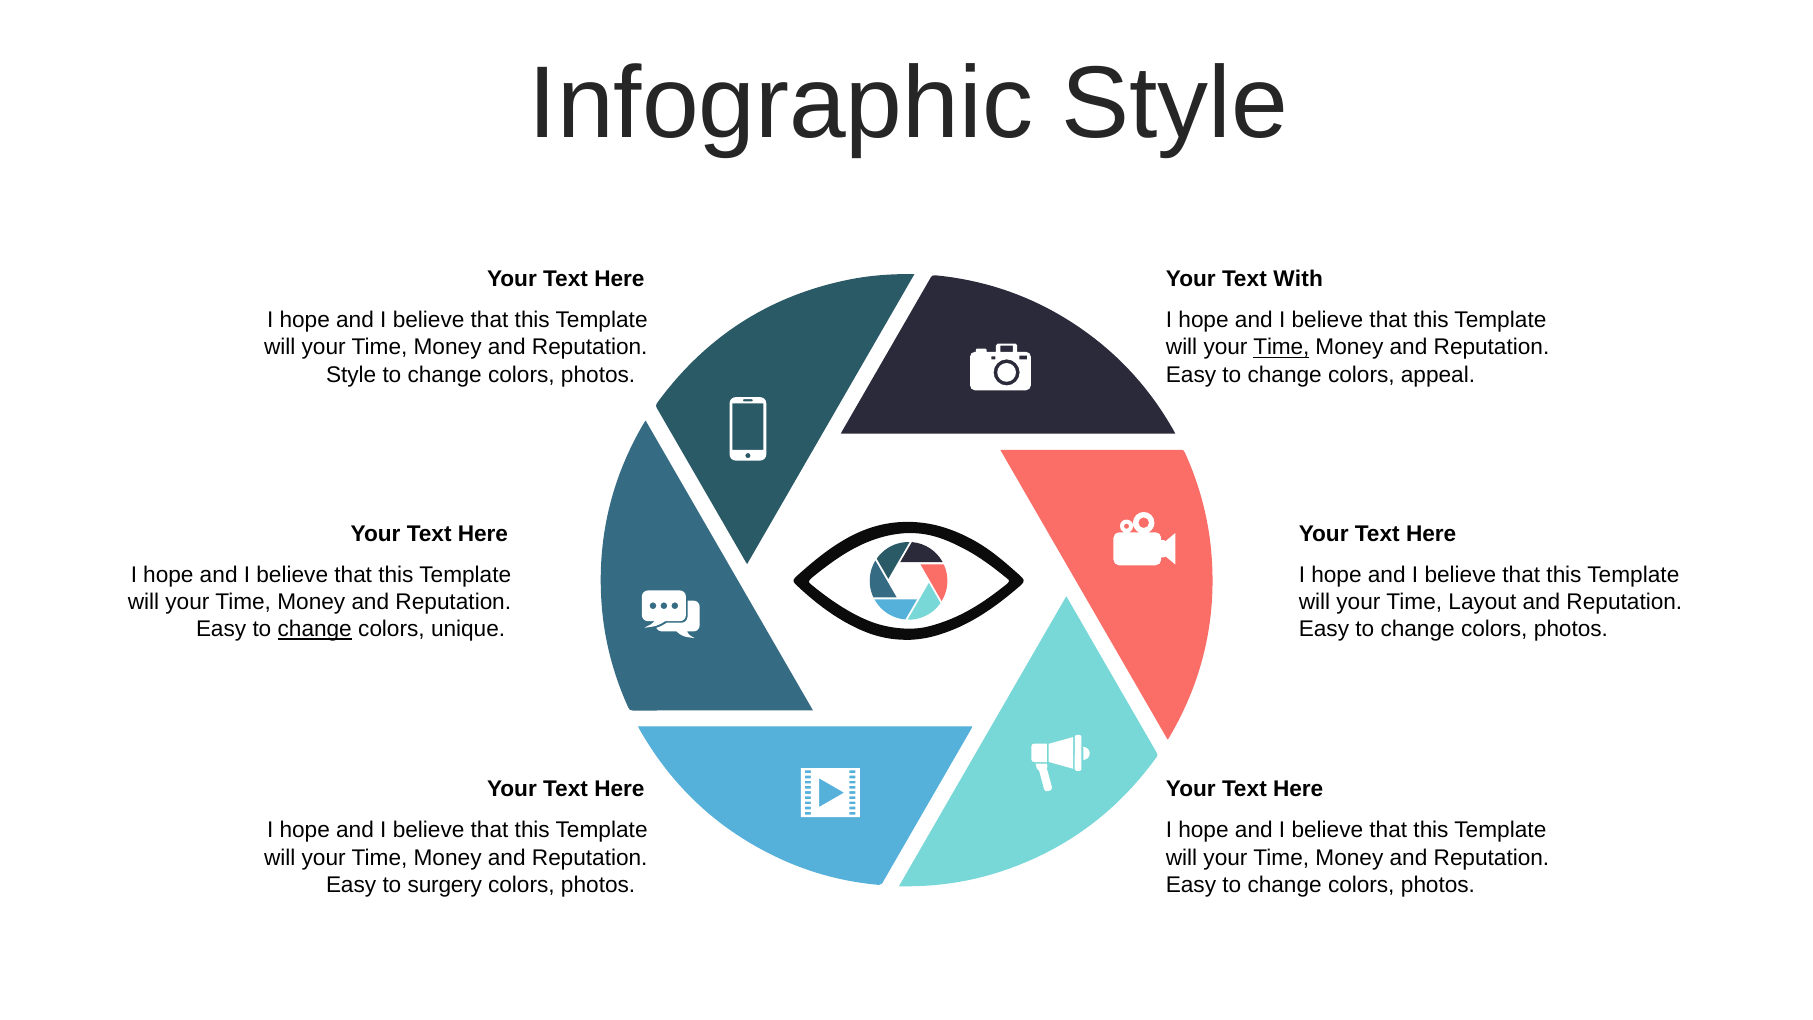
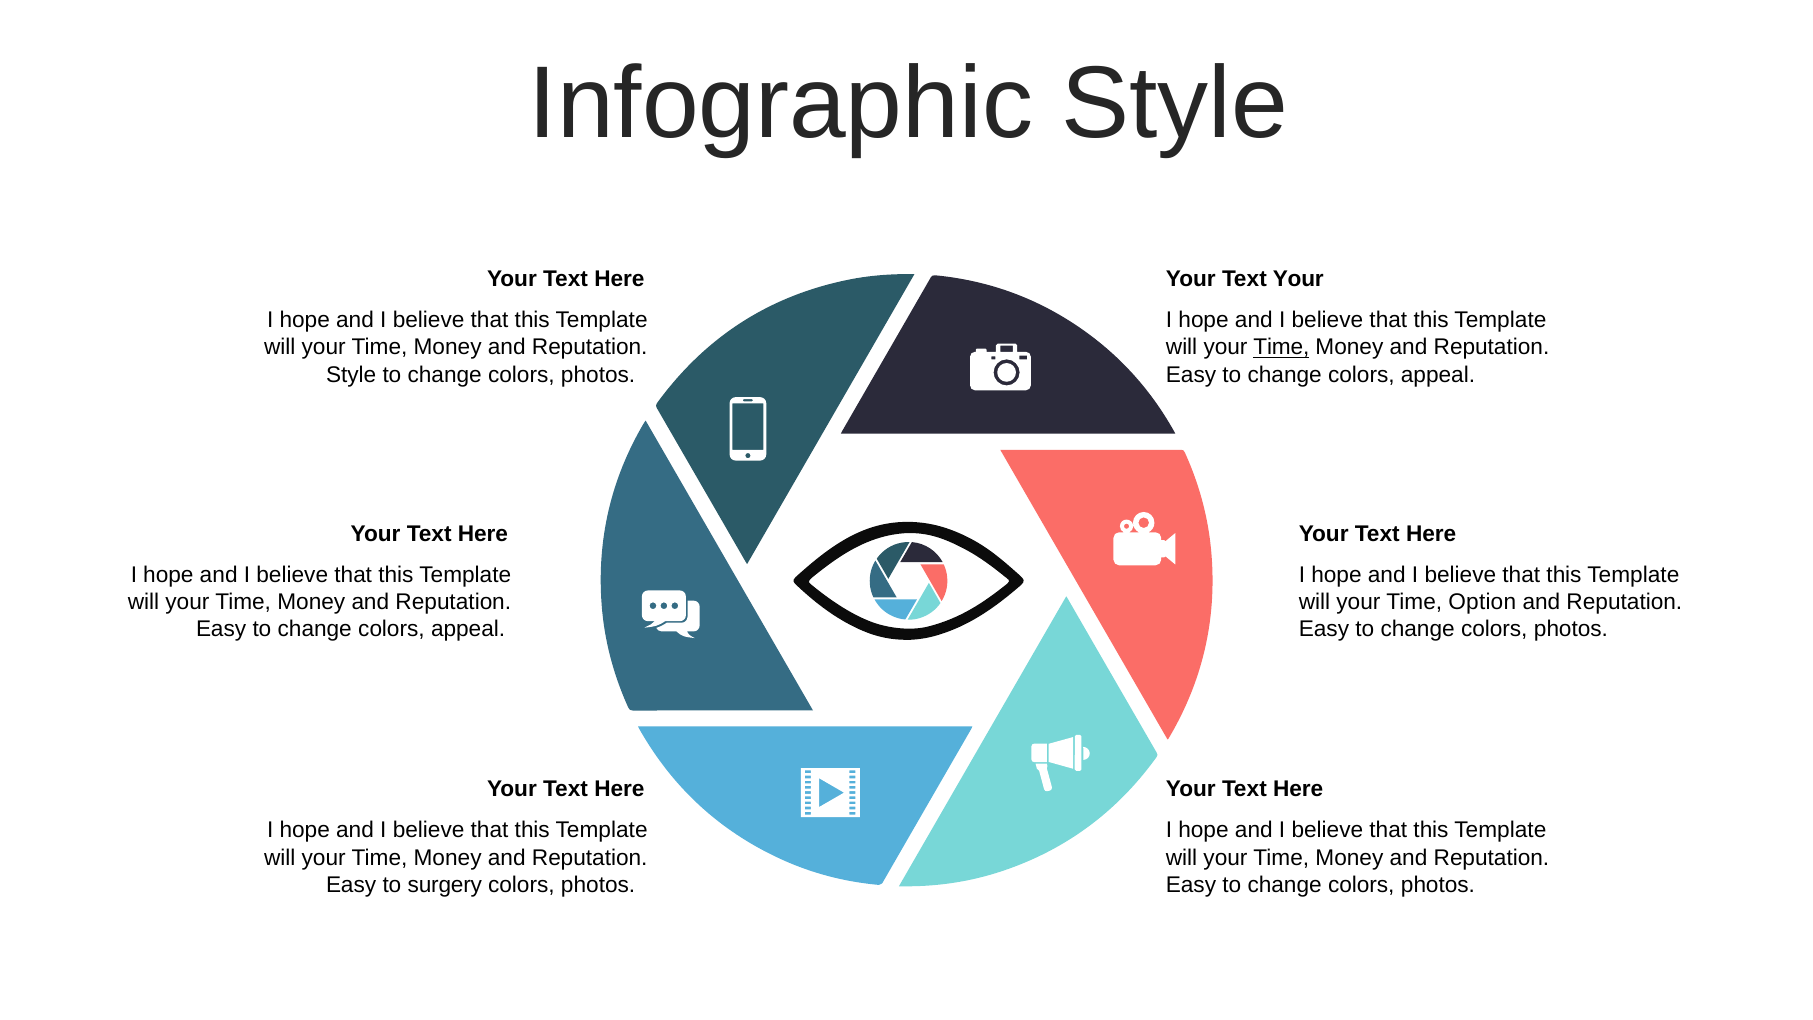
Text With: With -> Your (1298, 279)
Layout: Layout -> Option (1482, 602)
change underline: present -> none (315, 629)
unique: unique -> appeal (468, 629)
